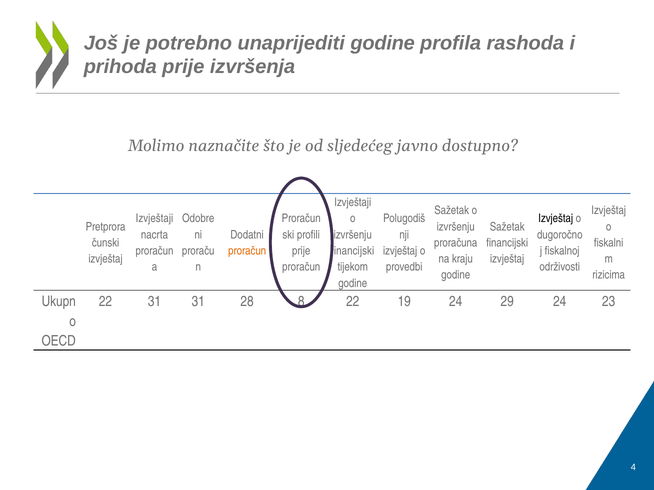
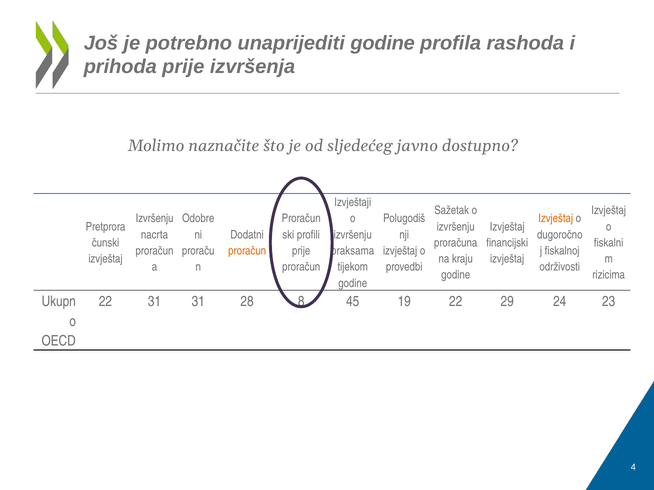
Izvještaji: Izvještaji -> Izvršenju (155, 219)
Izvještaj colour: black -> orange (556, 219)
Sažetak: Sažetak -> Izvještaj (507, 227)
financijski: financijski -> praksama (353, 251)
22: 22 -> 45 (353, 302)
19 24: 24 -> 22 (456, 302)
